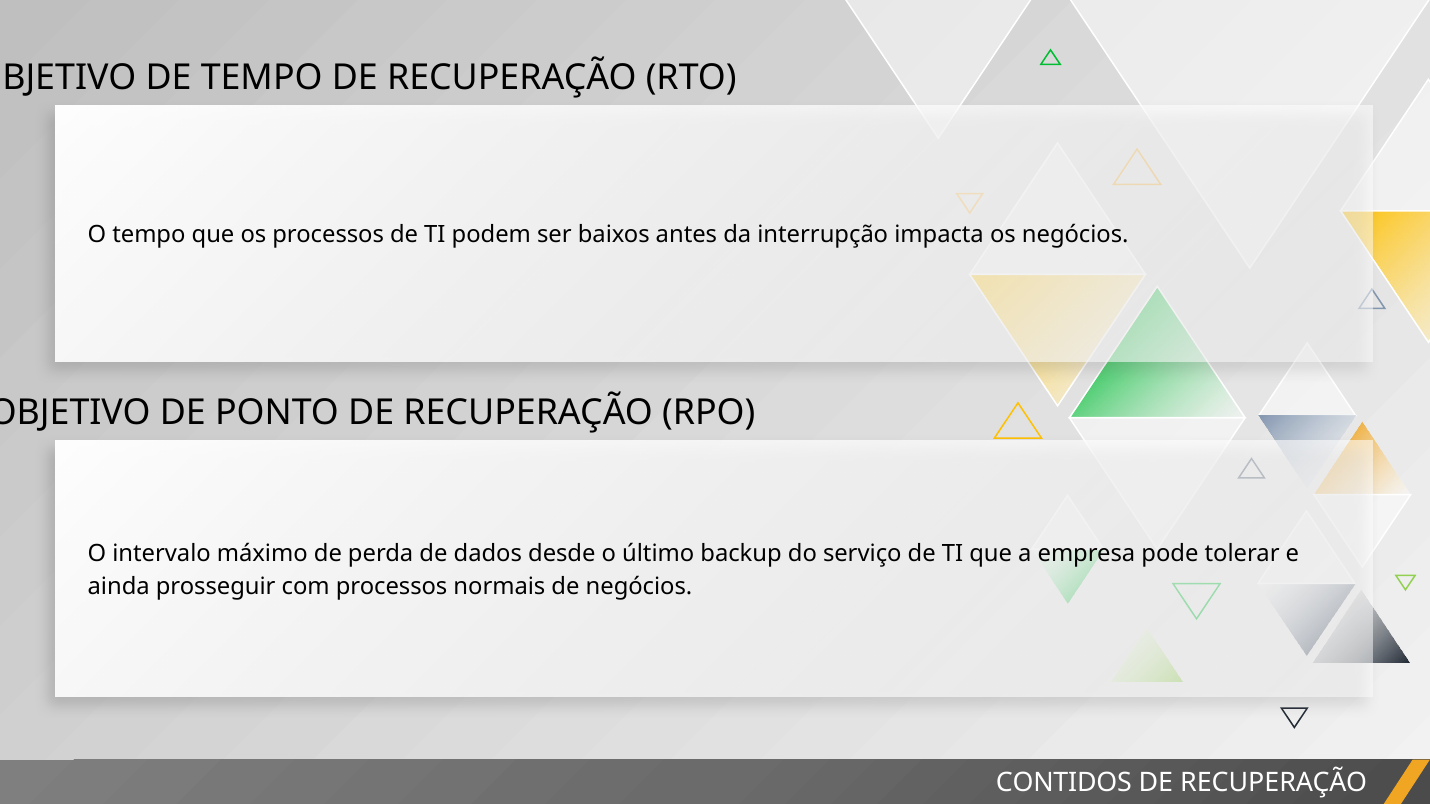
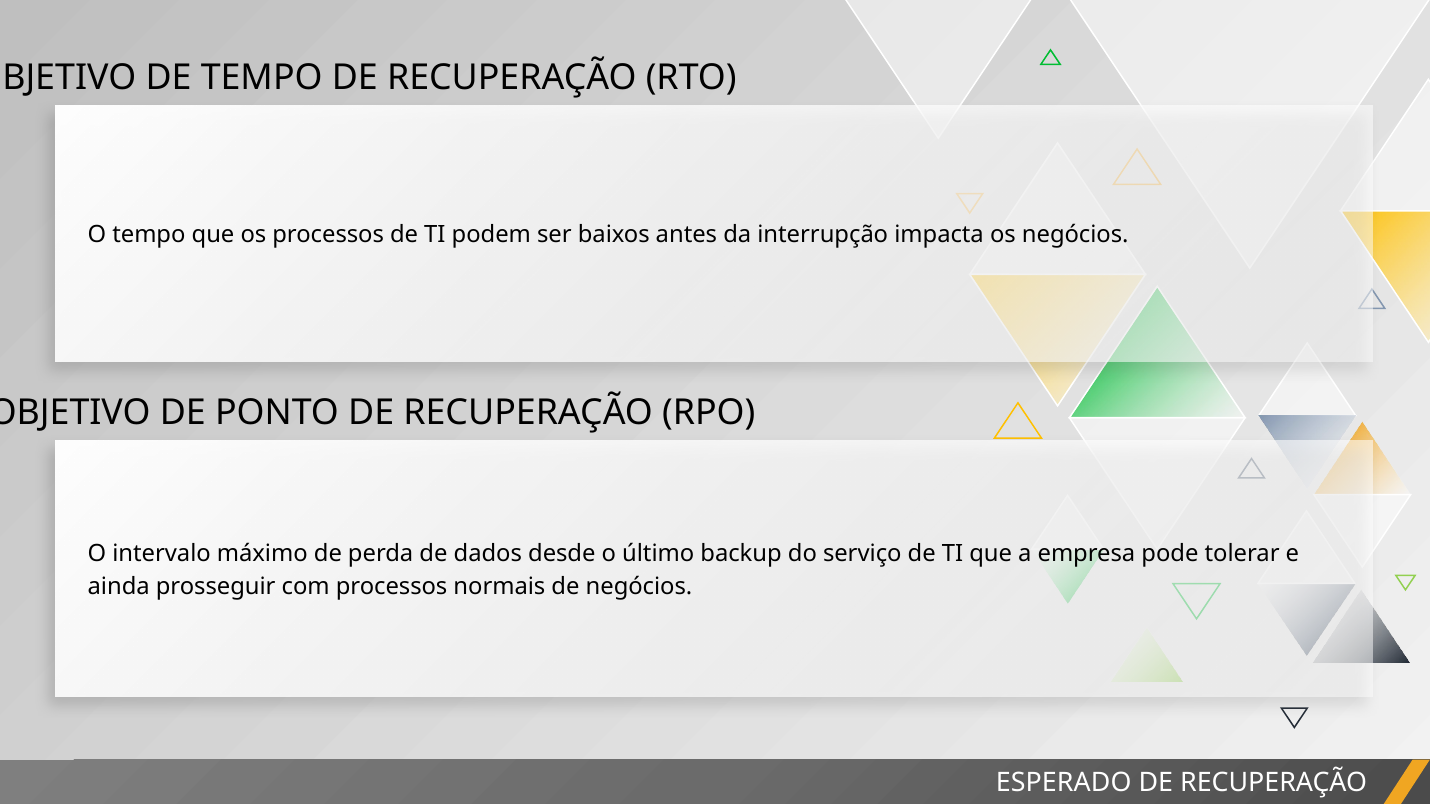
CONTIDOS: CONTIDOS -> ESPERADO (1064, 783)
